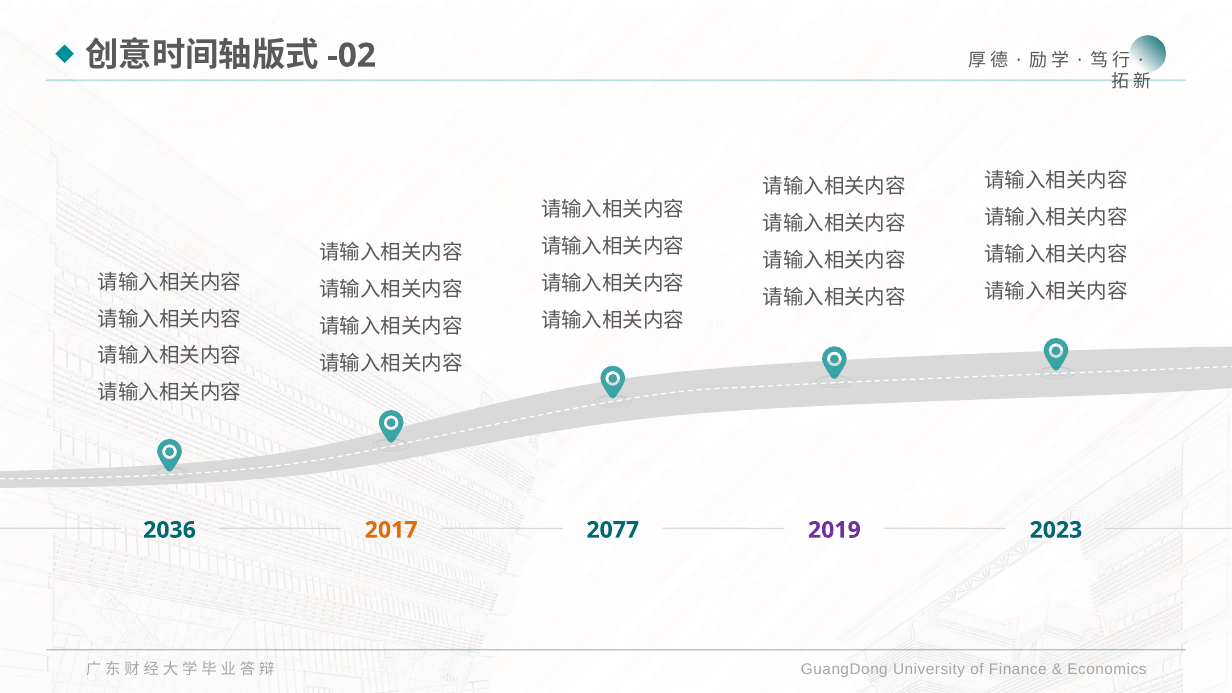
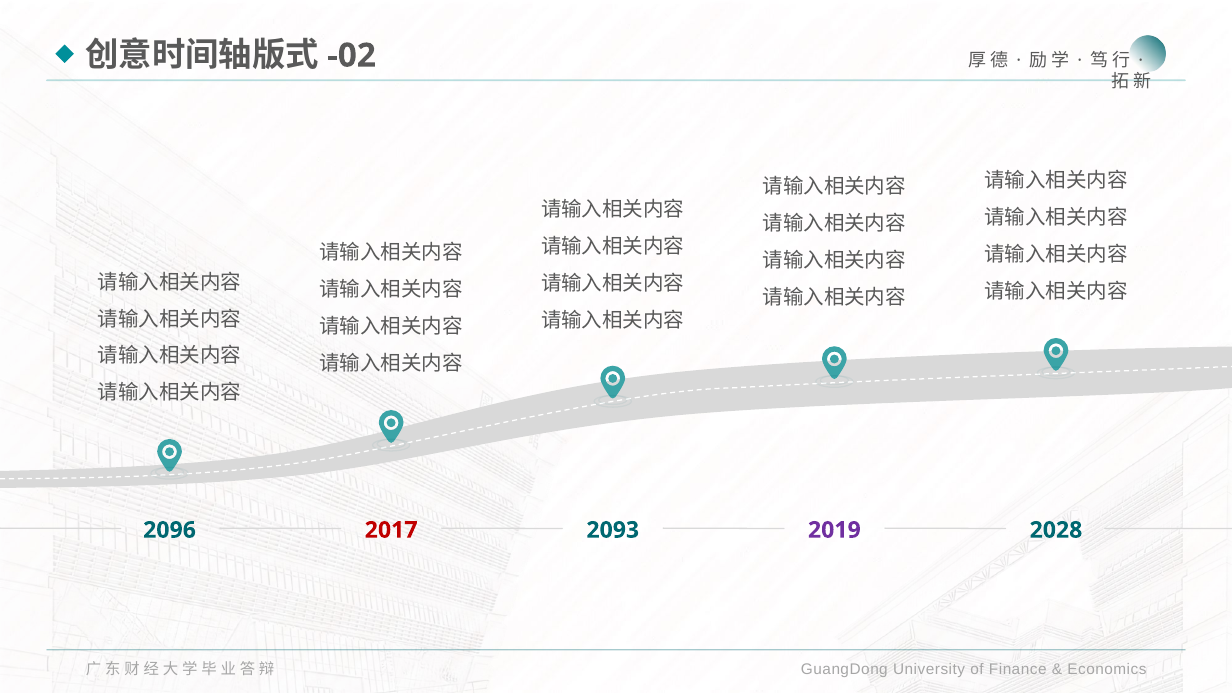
2036: 2036 -> 2096 (170, 530)
2017 colour: orange -> red (391, 530)
2077: 2077 -> 2093 (613, 530)
2023: 2023 -> 2028 (1056, 530)
